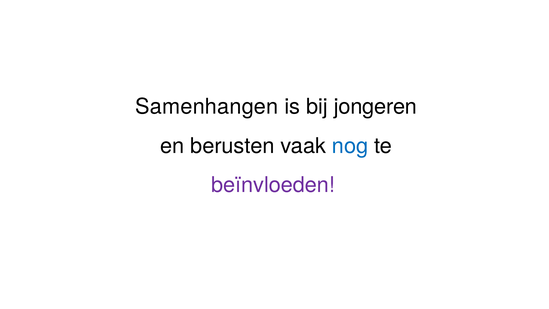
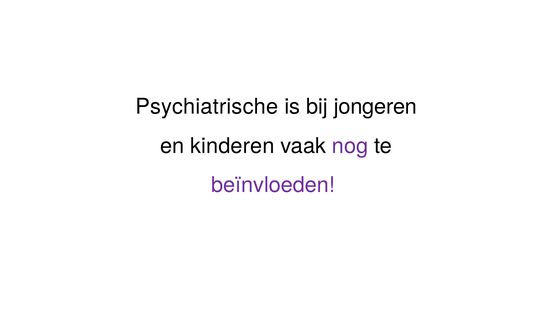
Samenhangen: Samenhangen -> Psychiatrische (207, 107)
berusten: berusten -> kinderen (232, 146)
nog colour: blue -> purple (350, 146)
